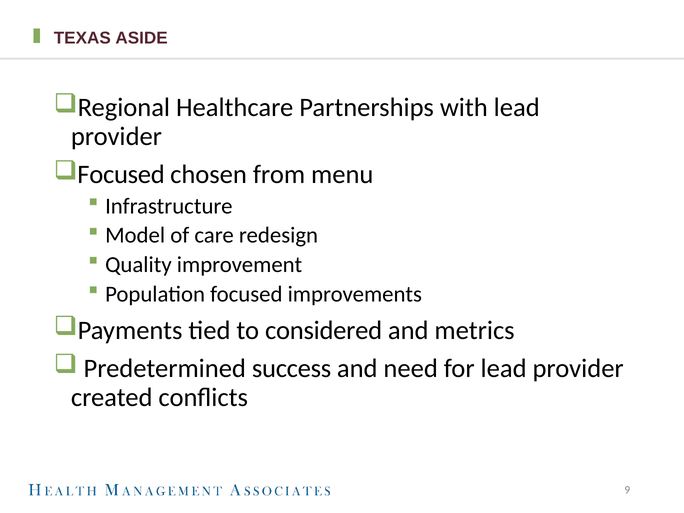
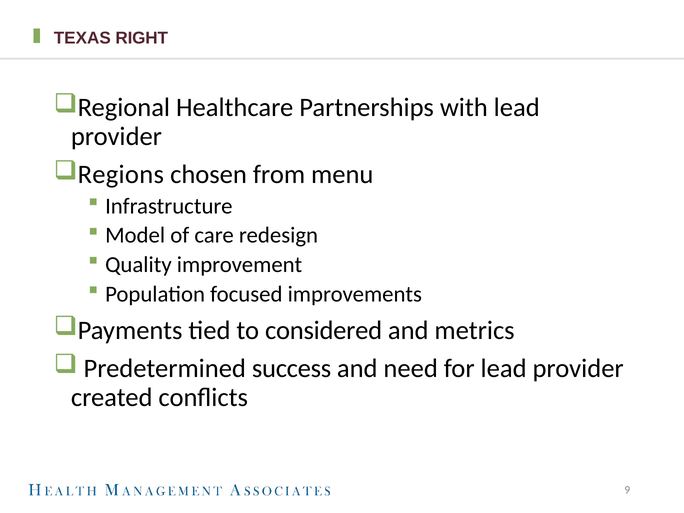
ASIDE: ASIDE -> RIGHT (142, 38)
Focused: Focused -> Regions (121, 175)
